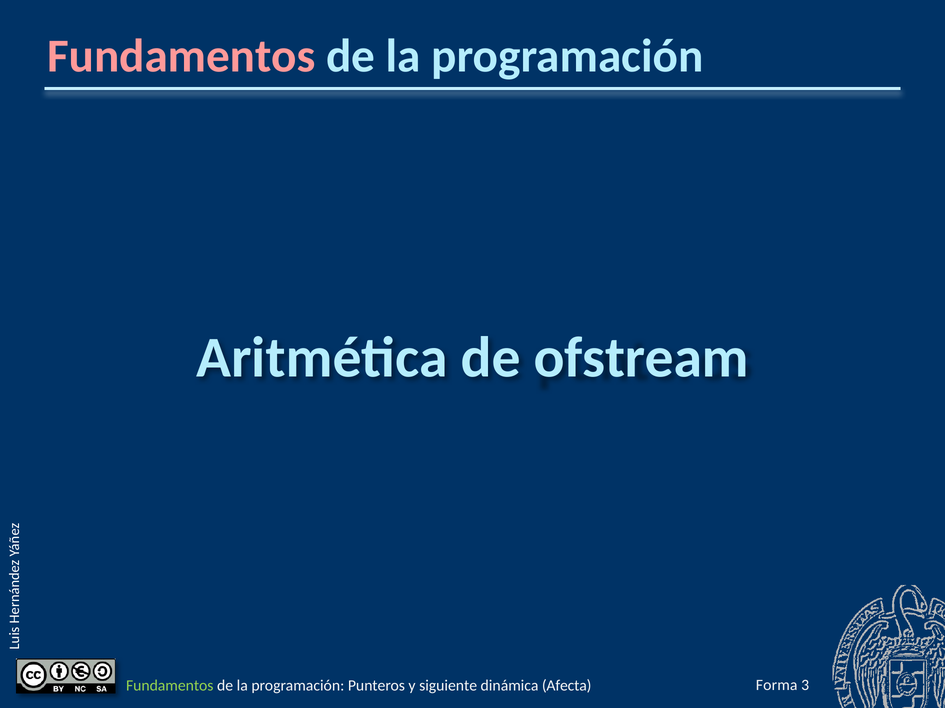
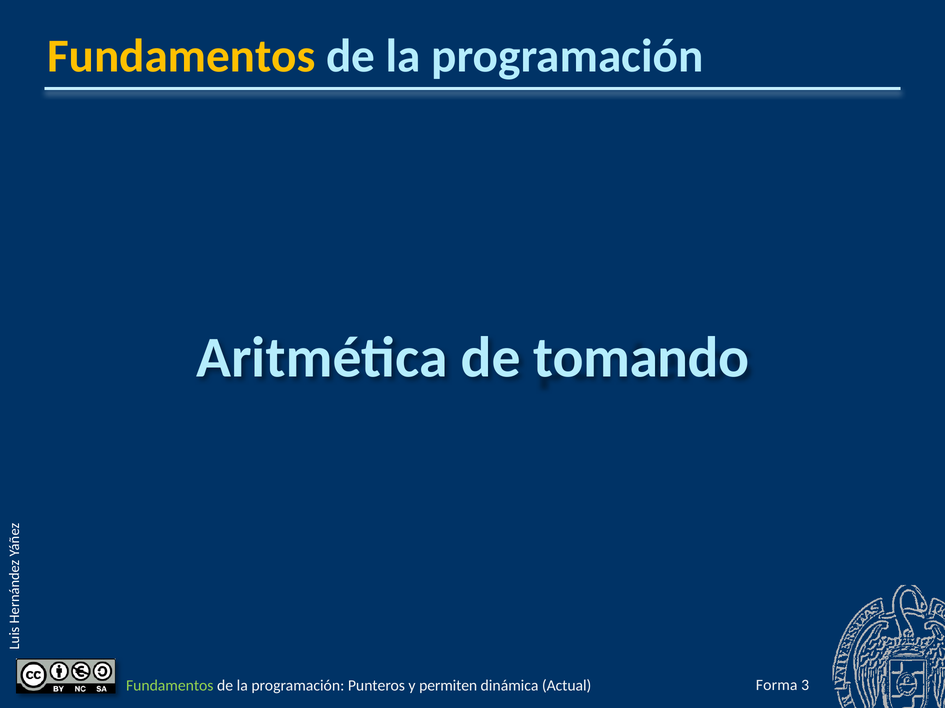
Fundamentos colour: pink -> yellow (181, 56)
ofstream: ofstream -> tomando (641, 358)
siguiente: siguiente -> permiten (448, 686)
Afecta: Afecta -> Actual (567, 686)
